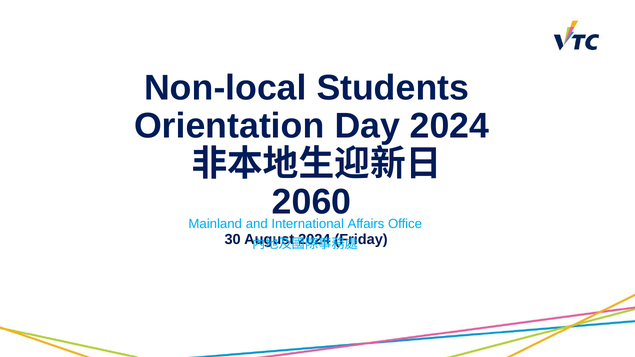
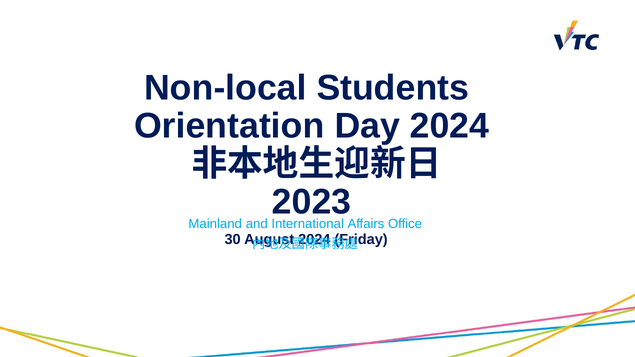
2060: 2060 -> 2023 (312, 202)
